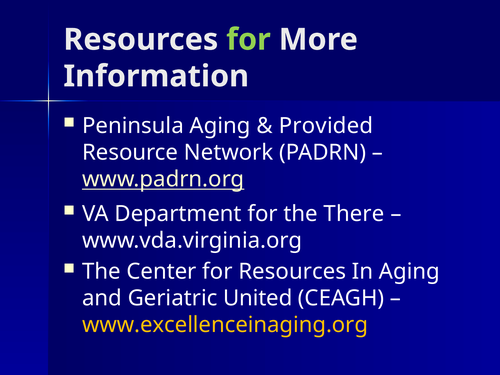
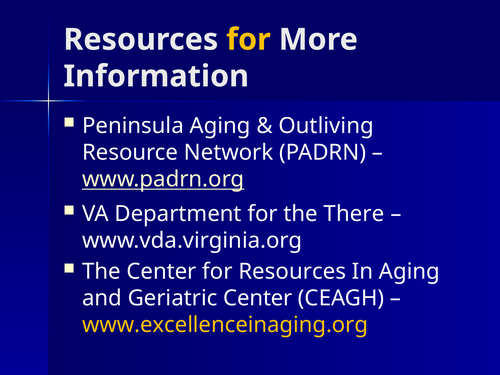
for colour: light green -> yellow (248, 40)
Provided: Provided -> Outliving (326, 126)
Geriatric United: United -> Center (258, 298)
